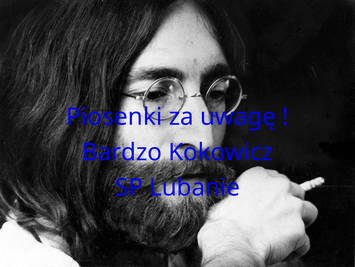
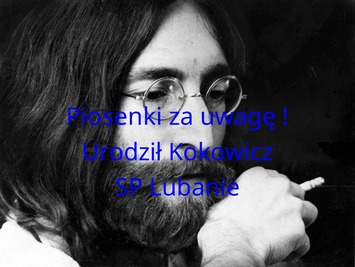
Bardzo: Bardzo -> Urodził (122, 152)
